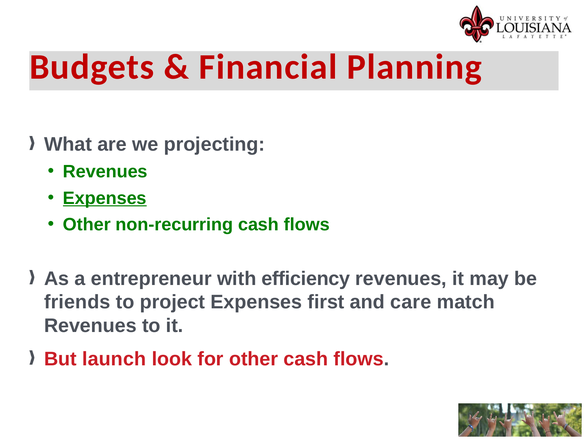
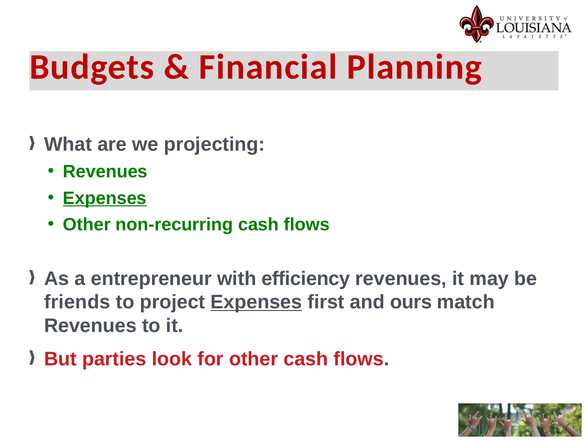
Expenses underline: none -> present (256, 302)
care: care -> ours (411, 302)
launch: launch -> parties (114, 359)
